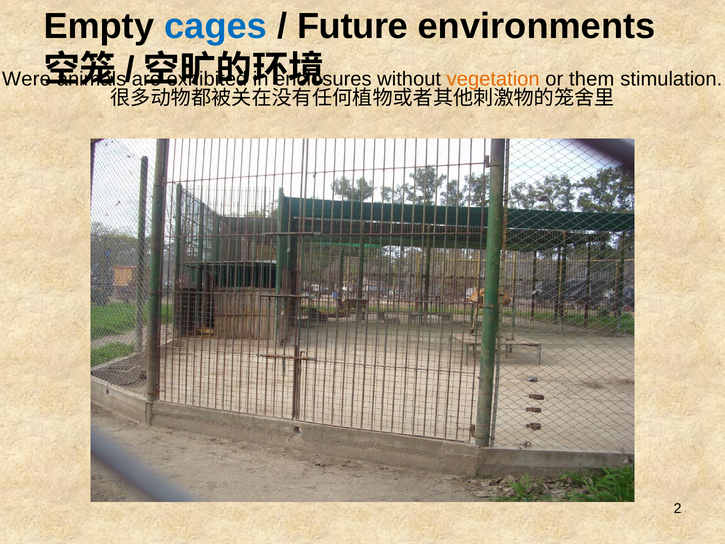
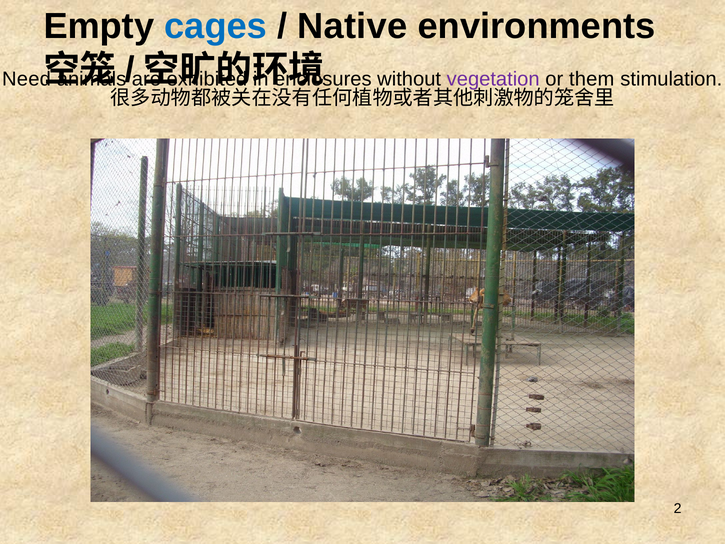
Future: Future -> Native (352, 26)
Were: Were -> Need (26, 79)
vegetation colour: orange -> purple (493, 79)
